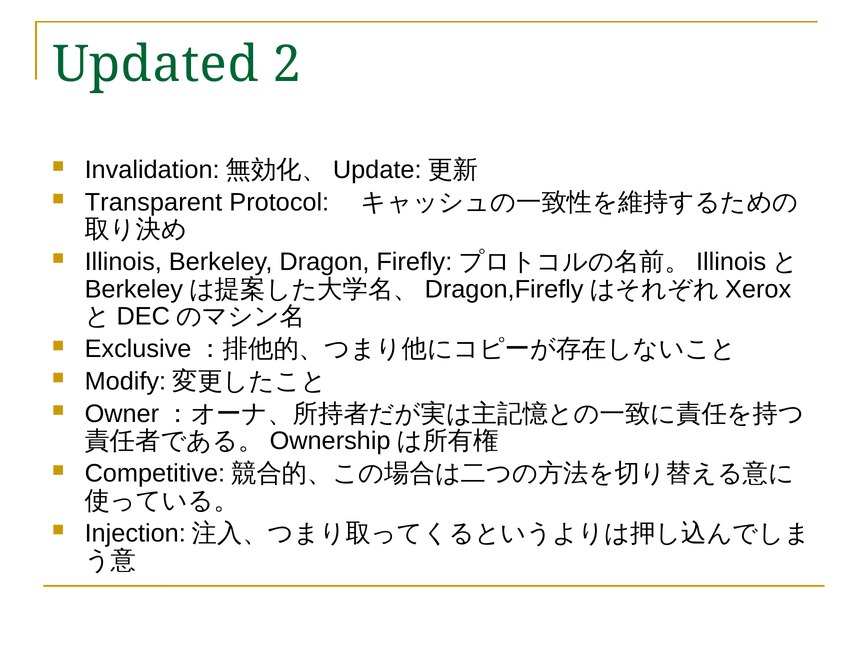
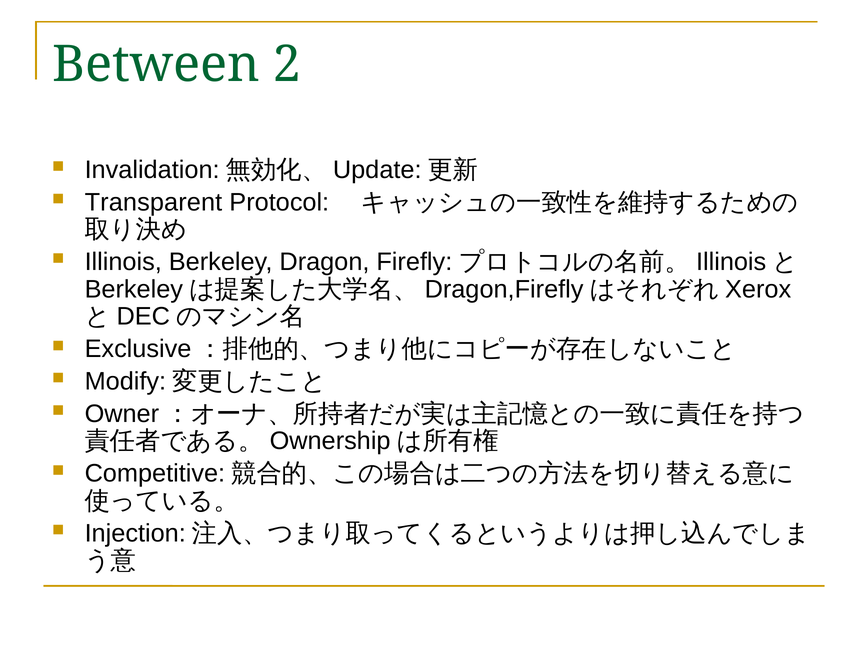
Updated: Updated -> Between (156, 65)
